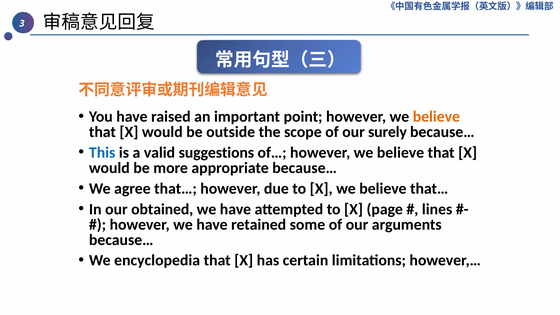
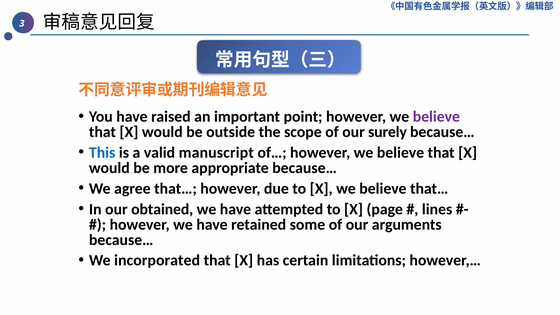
believe colour: orange -> purple (436, 117)
suggestions: suggestions -> manuscript (216, 153)
encyclopedia: encyclopedia -> incorporated (157, 260)
